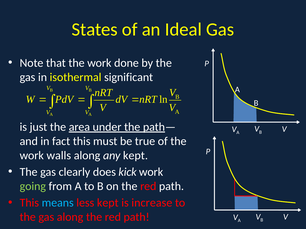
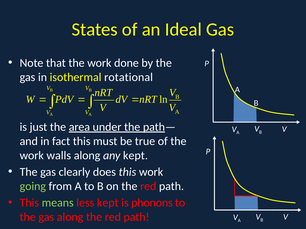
significant: significant -> rotational (129, 77)
does kick: kick -> this (127, 172)
means colour: light blue -> light green (58, 203)
increase: increase -> phonons (152, 203)
